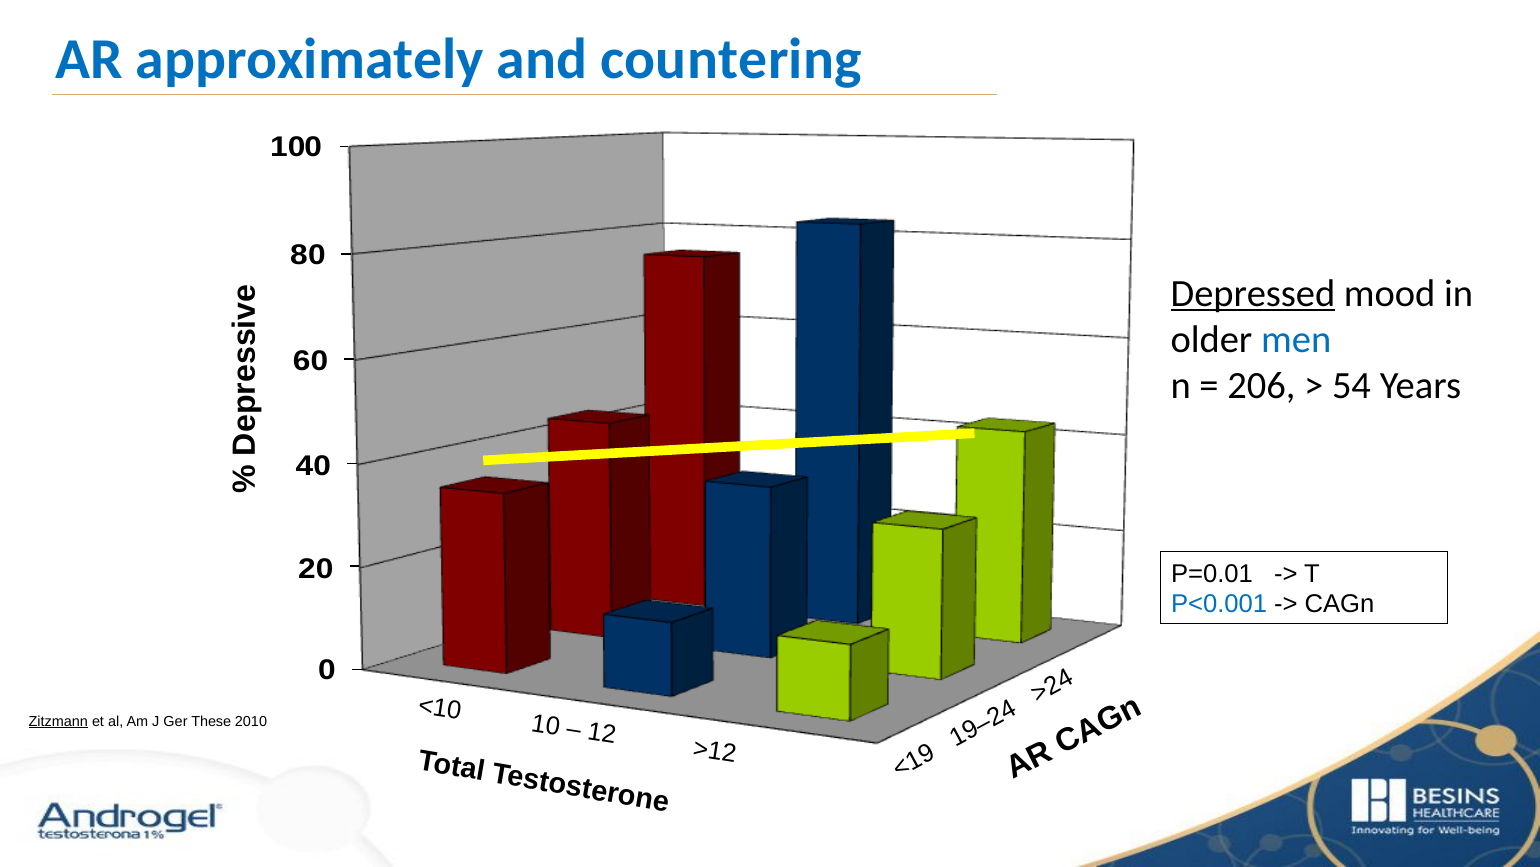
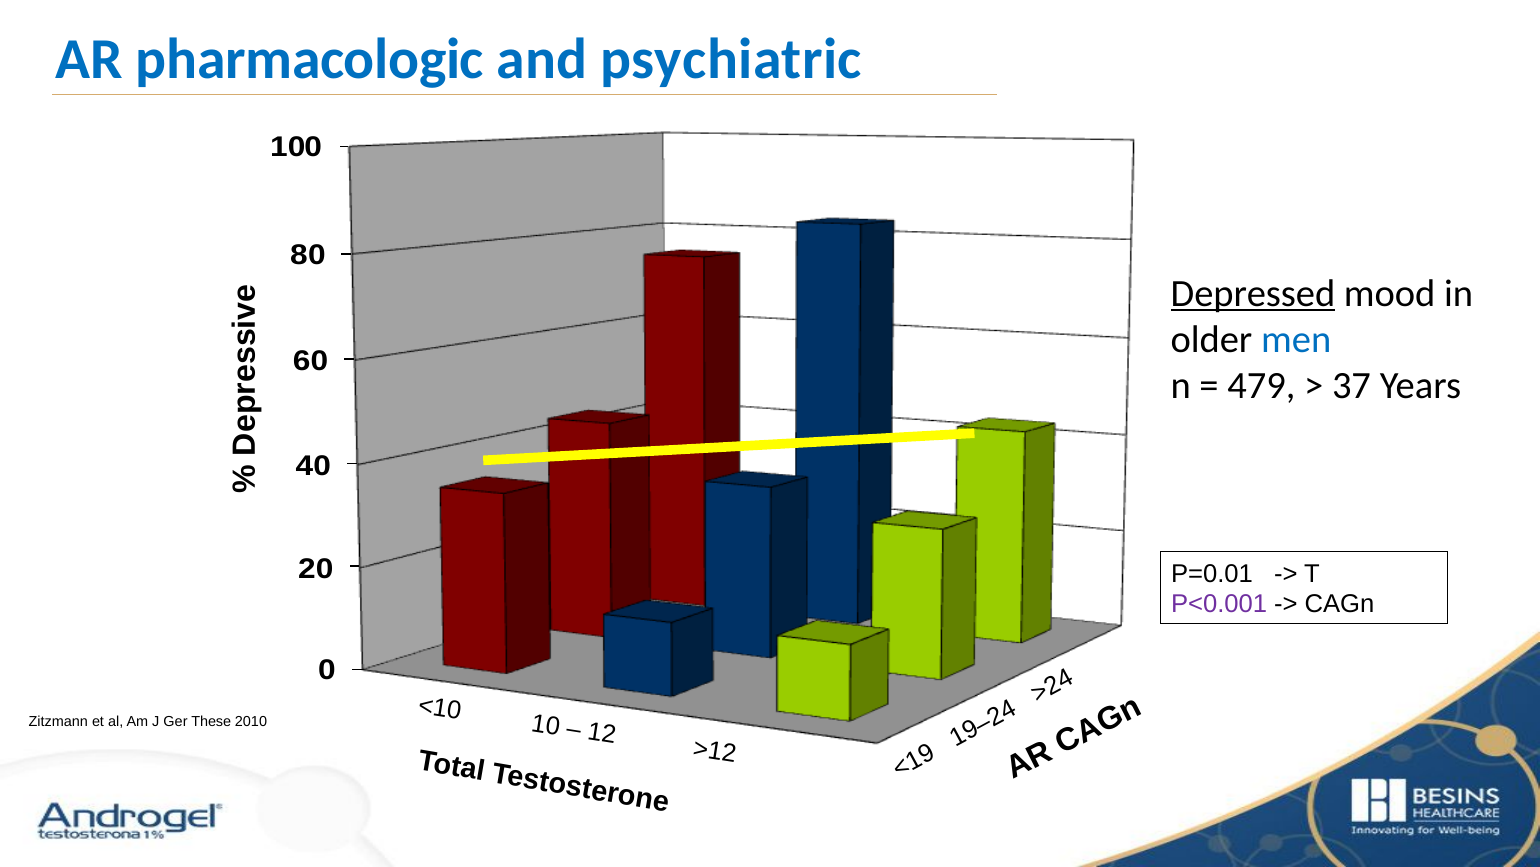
approximately: approximately -> pharmacologic (310, 60)
countering: countering -> psychiatric (731, 60)
206: 206 -> 479 (1261, 386)
54: 54 -> 37 (1352, 386)
P<0.001 colour: blue -> purple (1219, 604)
Zitzmann underline: present -> none (58, 721)
